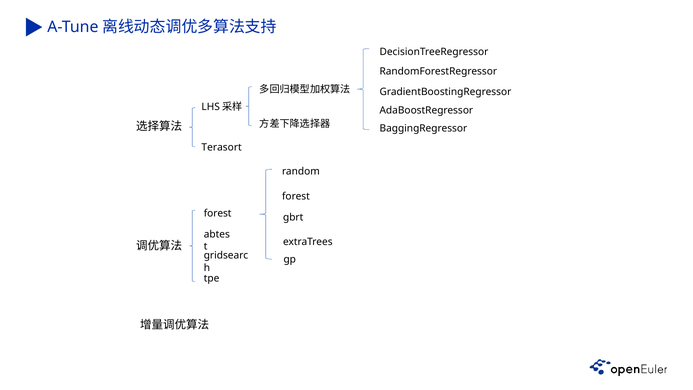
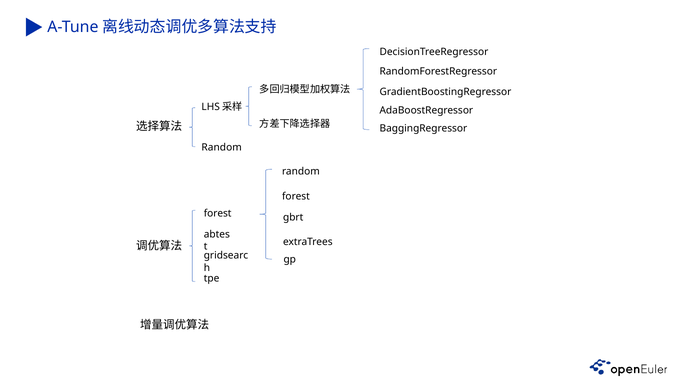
Terasort: Terasort -> Random (222, 147)
